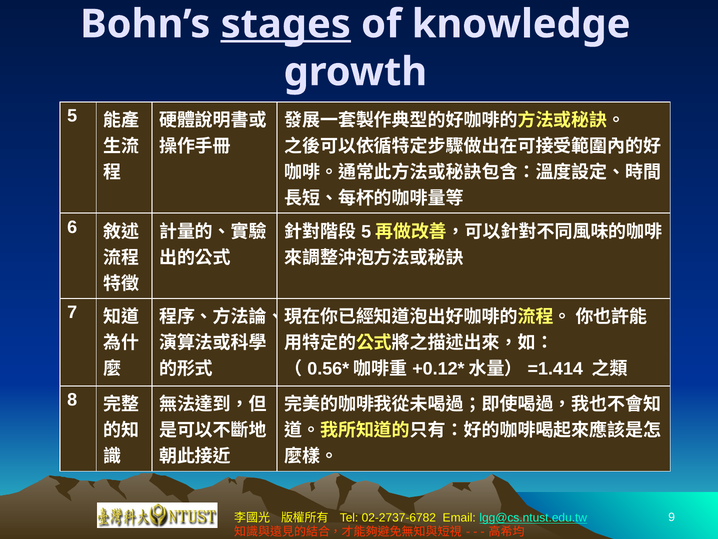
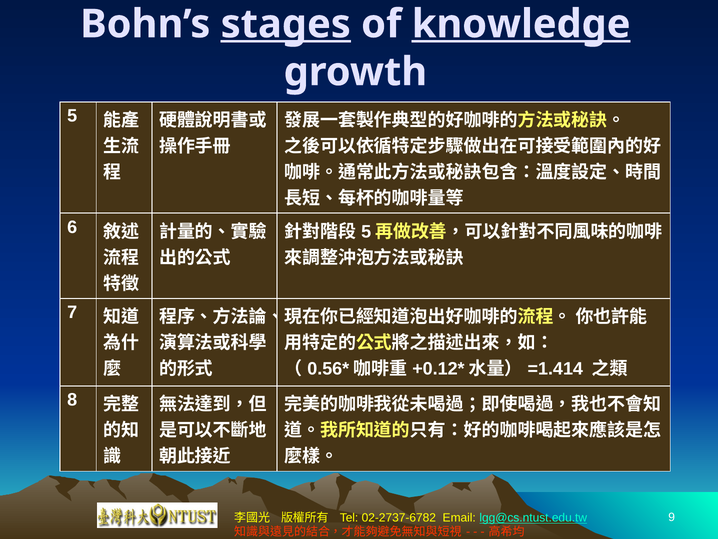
knowledge underline: none -> present (521, 24)
